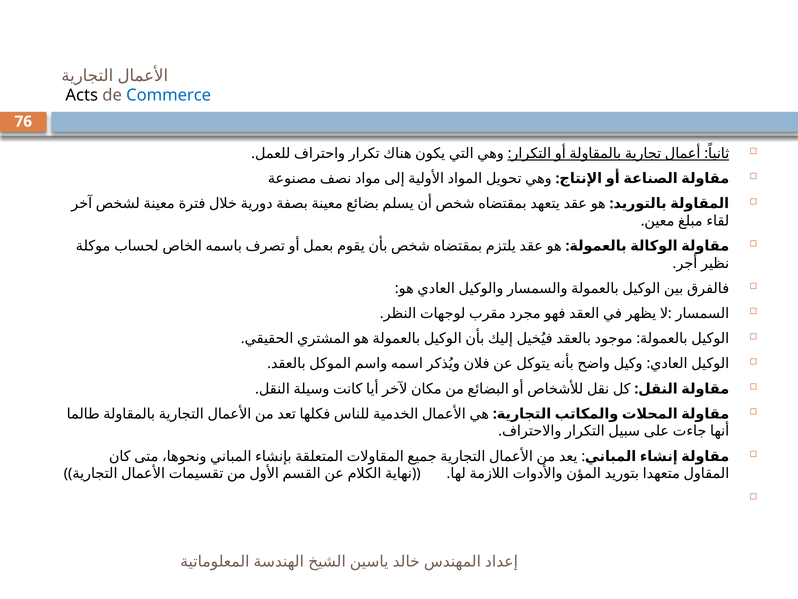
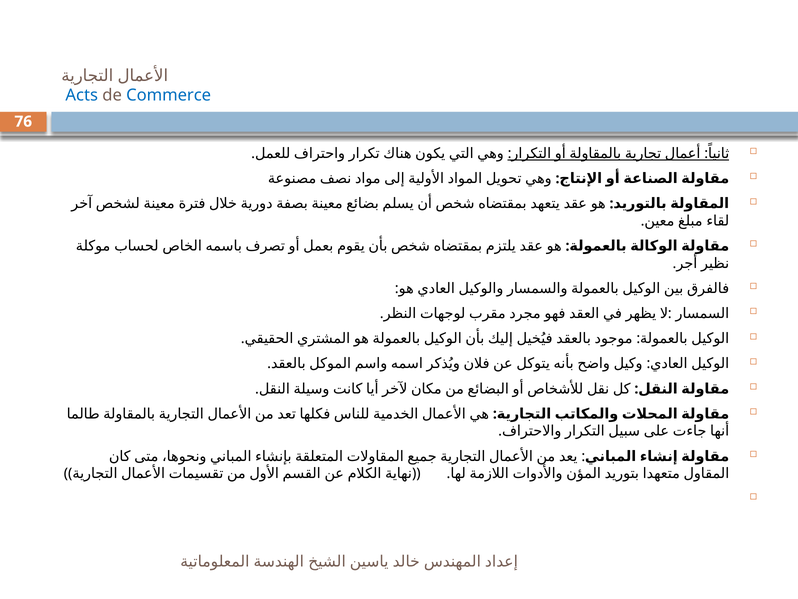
Acts colour: black -> blue (82, 95)
